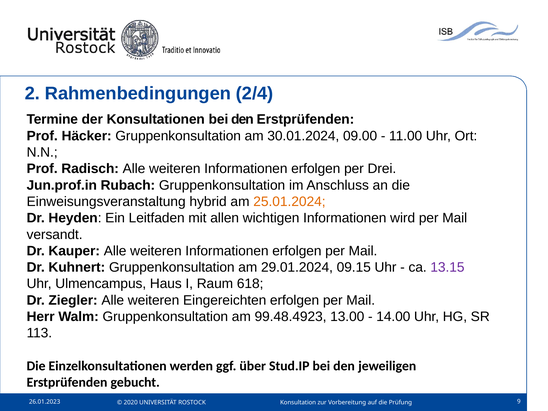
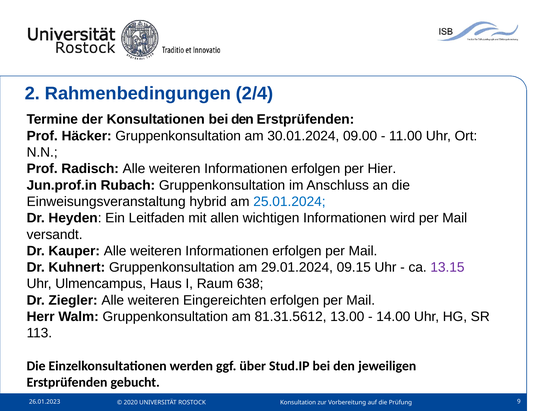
Drei: Drei -> Hier (382, 169)
25.01.2024 colour: orange -> blue (289, 202)
618: 618 -> 638 (250, 284)
99.48.4923: 99.48.4923 -> 81.31.5612 (291, 317)
